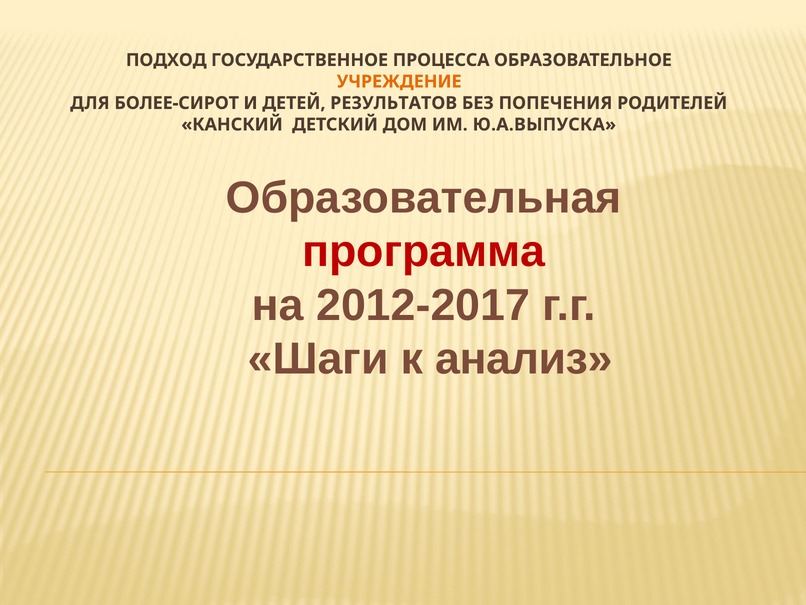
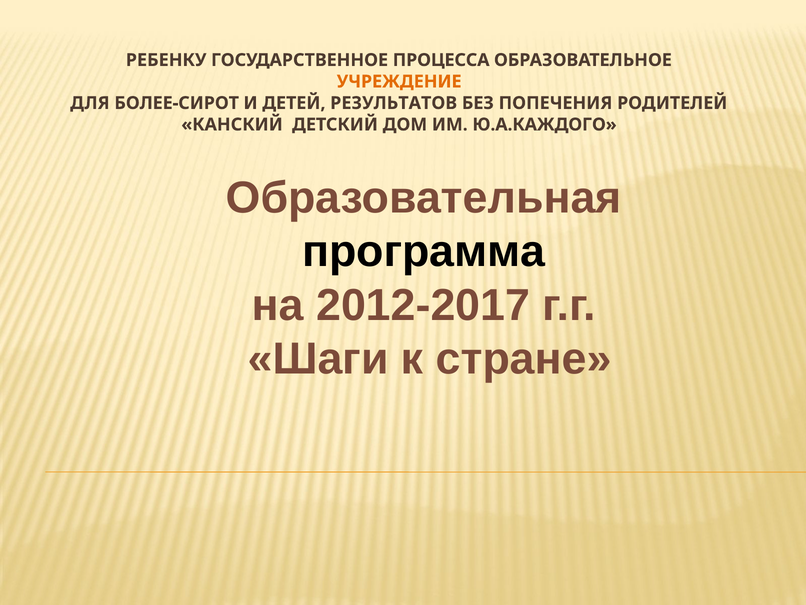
ПОДХОД: ПОДХОД -> РЕБЕНКУ (166, 60)
Ю.А.ВЫПУСКА: Ю.А.ВЫПУСКА -> Ю.А.КАЖДОГО (545, 124)
программа colour: red -> black (424, 251)
анализ: анализ -> стране (524, 359)
